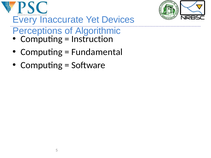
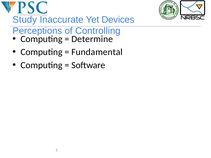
Every: Every -> Study (25, 20)
Algorithmic: Algorithmic -> Controlling (98, 31)
Instruction: Instruction -> Determine (92, 39)
